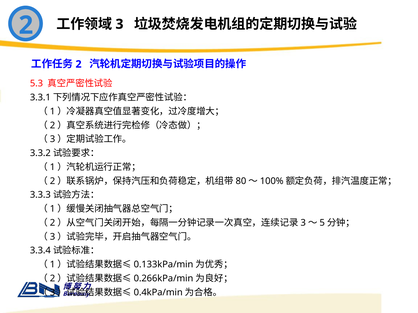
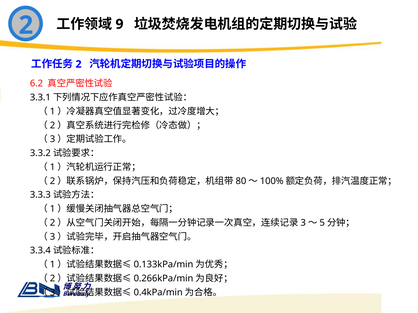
3: 3 -> 9 (119, 24)
5.3: 5.3 -> 6.2 (36, 84)
